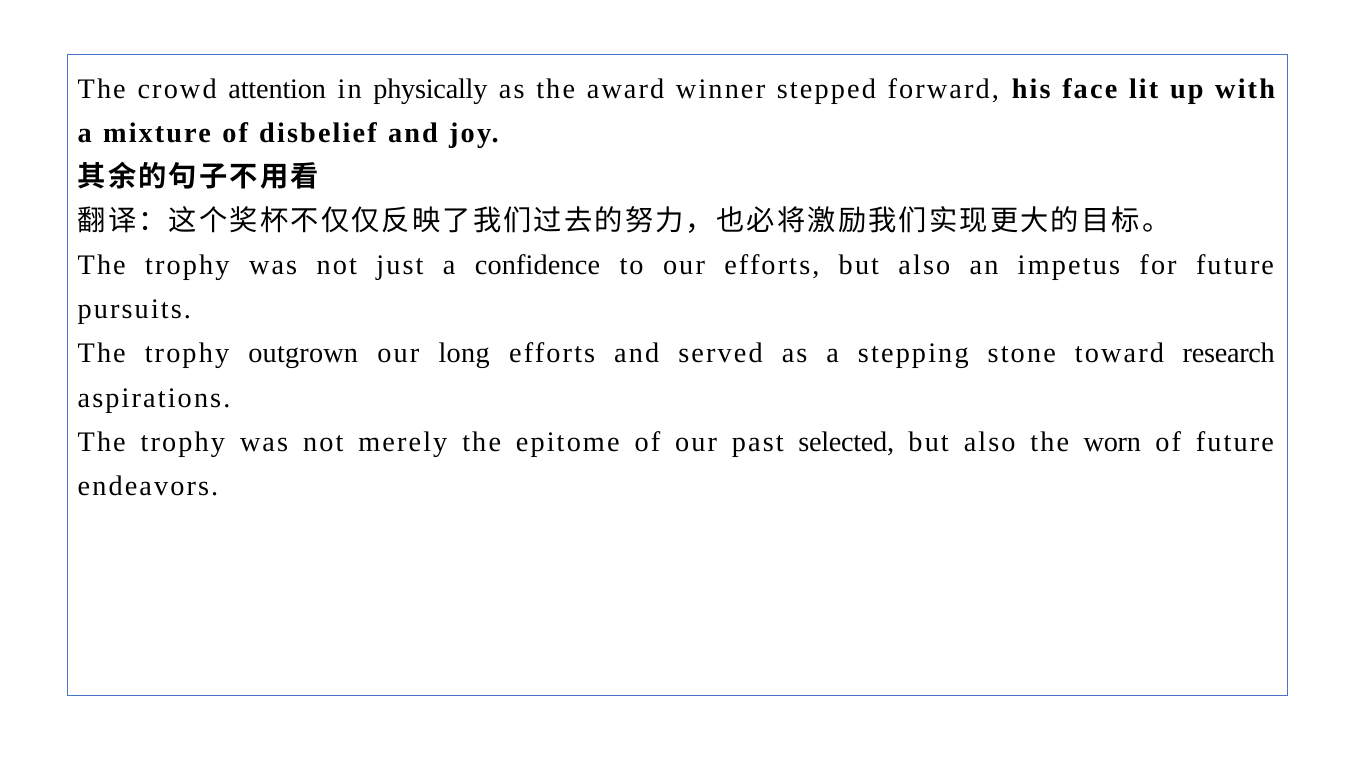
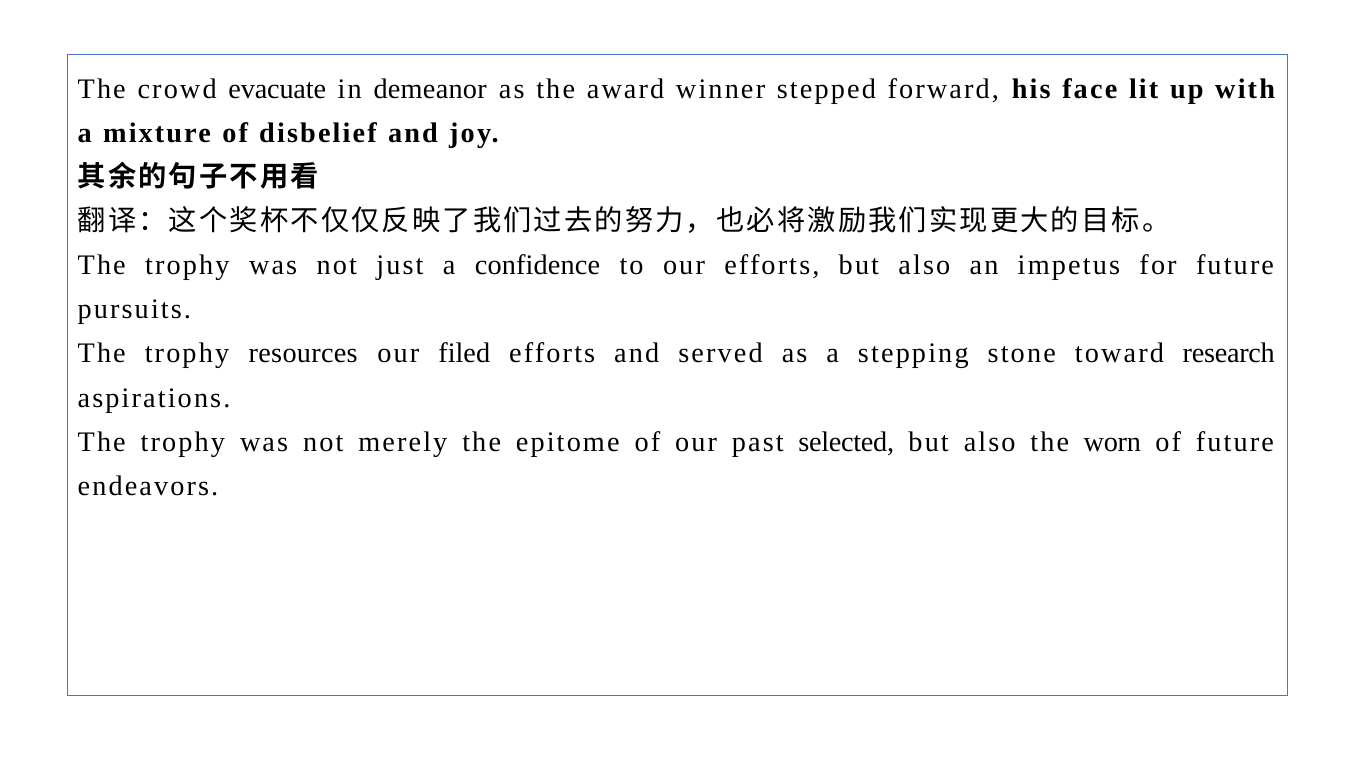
attention: attention -> evacuate (277, 89)
physically: physically -> demeanor (430, 89)
outgrown: outgrown -> resources (303, 353)
long: long -> filed (464, 353)
